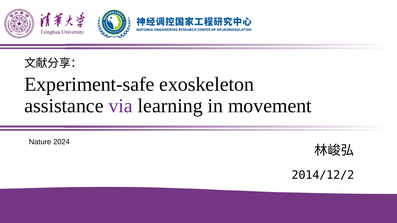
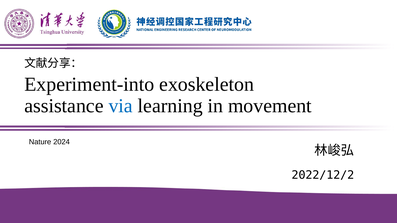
Experiment-safe: Experiment-safe -> Experiment-into (89, 84)
via colour: purple -> blue (121, 106)
2014/12/2: 2014/12/2 -> 2022/12/2 (323, 175)
